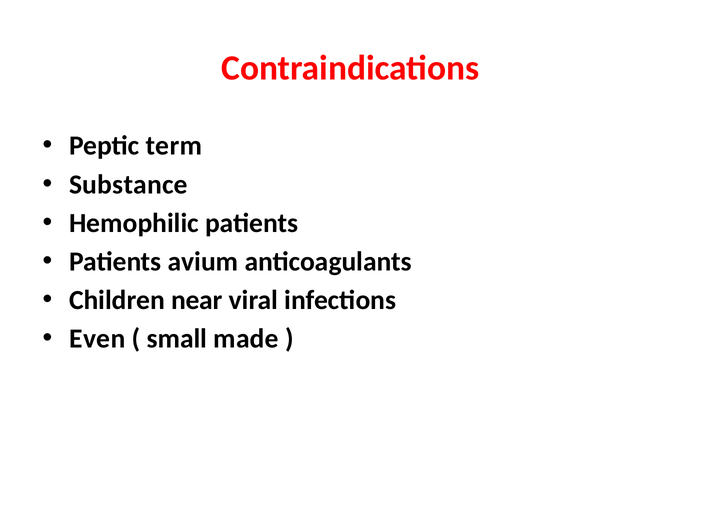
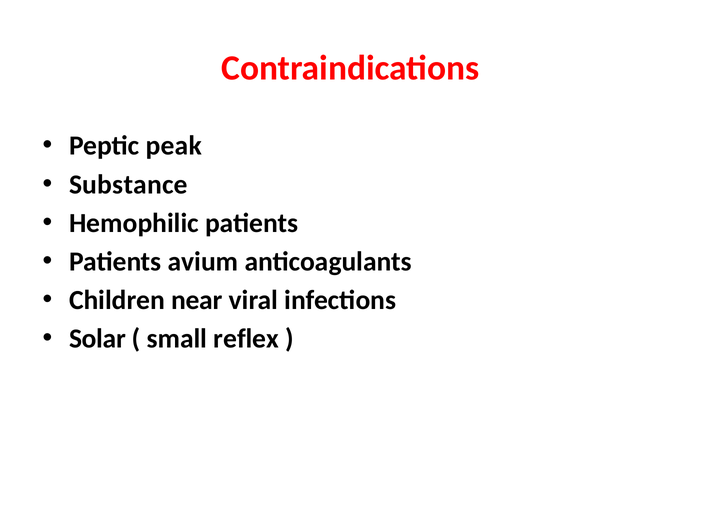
term: term -> peak (174, 146)
Even: Even -> Solar (98, 339)
made: made -> reflex (246, 339)
